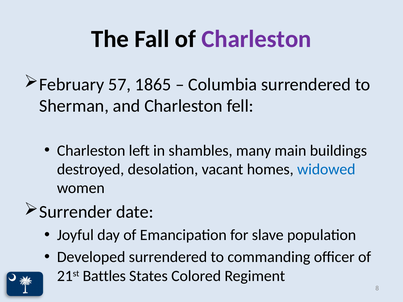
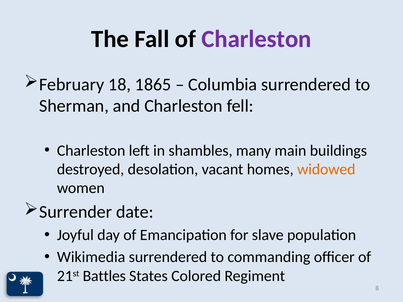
57: 57 -> 18 (120, 85)
widowed colour: blue -> orange (326, 169)
Developed: Developed -> Wikimedia (91, 257)
